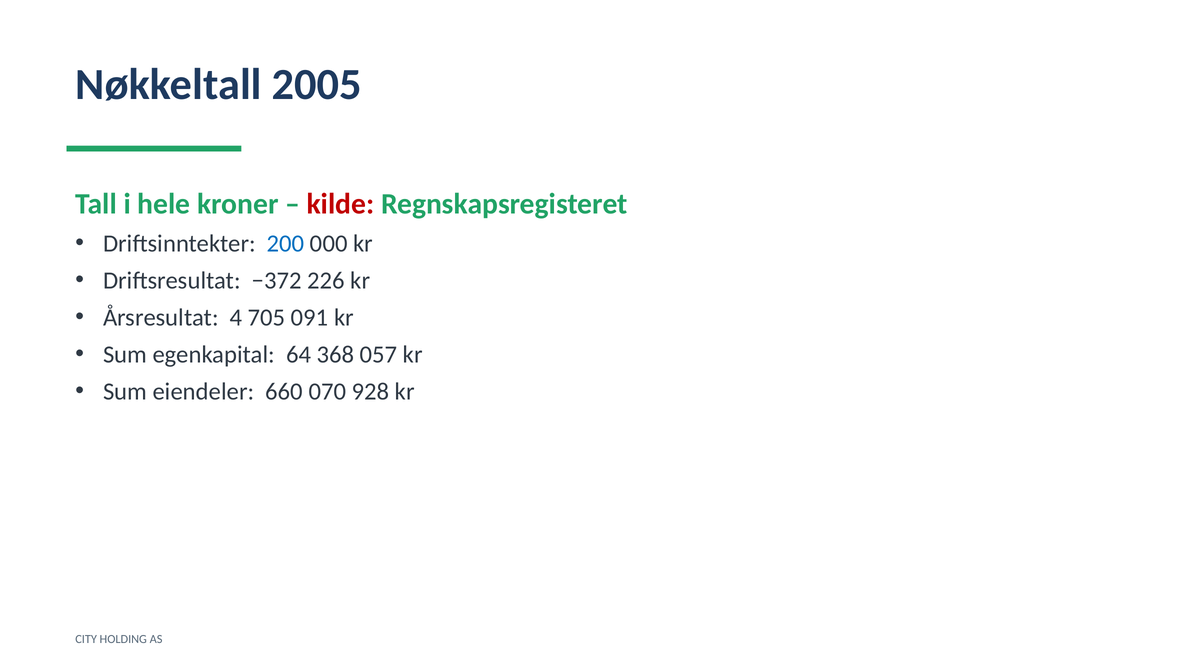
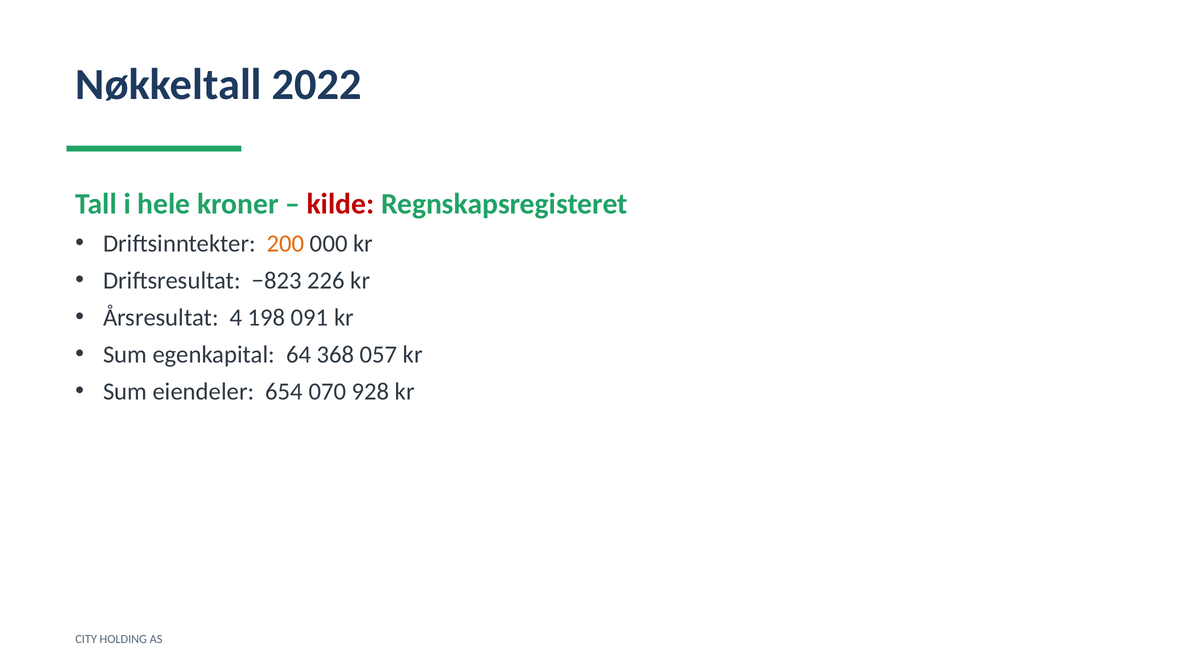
2005: 2005 -> 2022 (317, 85)
200 colour: blue -> orange (286, 243)
−372: −372 -> −823 (277, 280)
705: 705 -> 198 (267, 318)
660: 660 -> 654 (284, 392)
